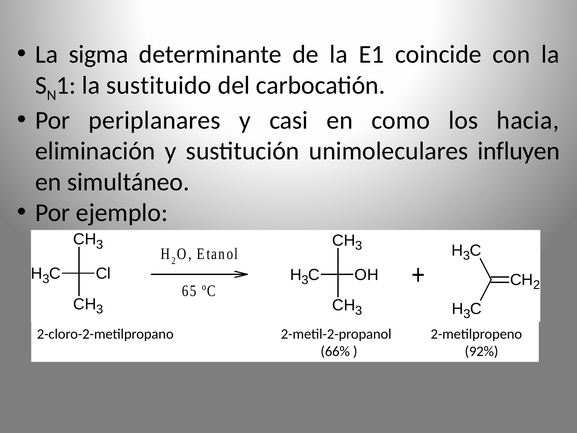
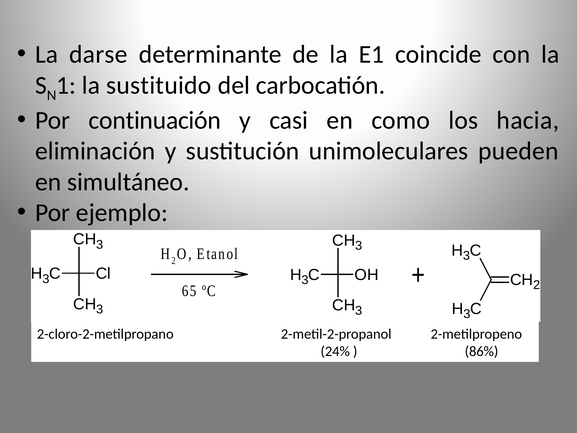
sigma: sigma -> darse (98, 54)
periplanares: periplanares -> continuación (155, 120)
influyen: influyen -> pueden (518, 151)
66%: 66% -> 24% (335, 351)
92%: 92% -> 86% (482, 351)
